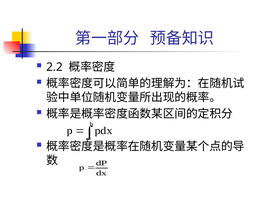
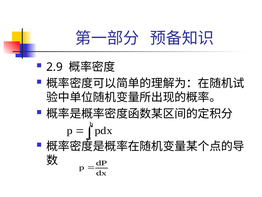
2.2: 2.2 -> 2.9 (55, 67)
